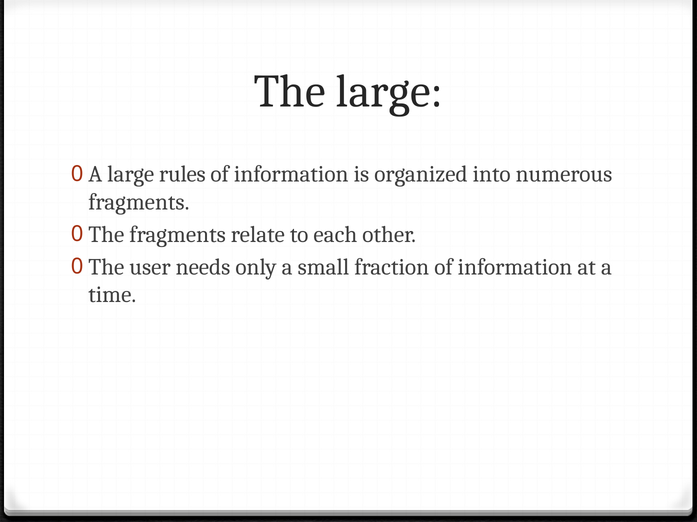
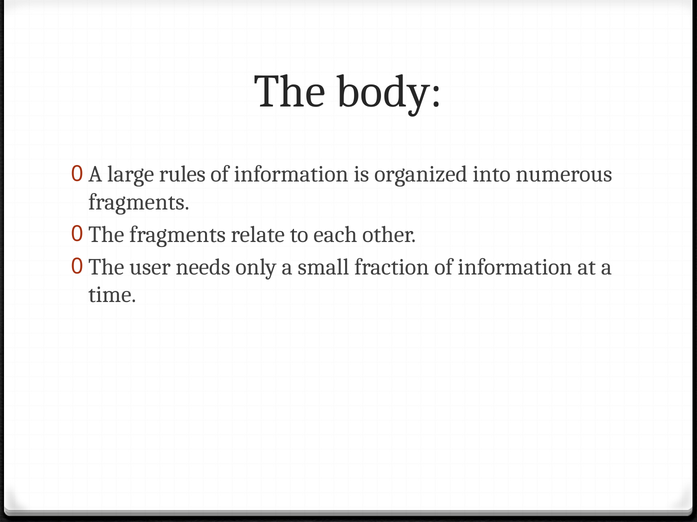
The large: large -> body (389, 91)
